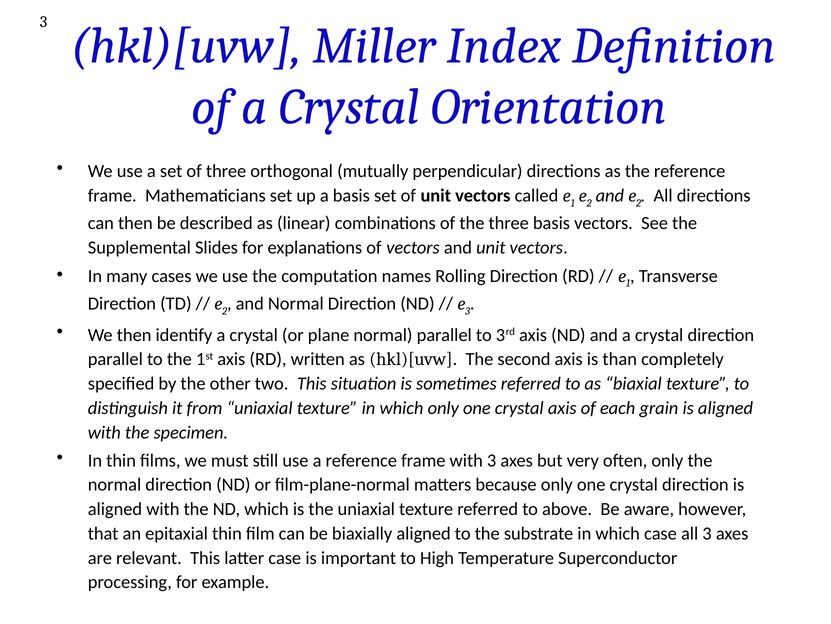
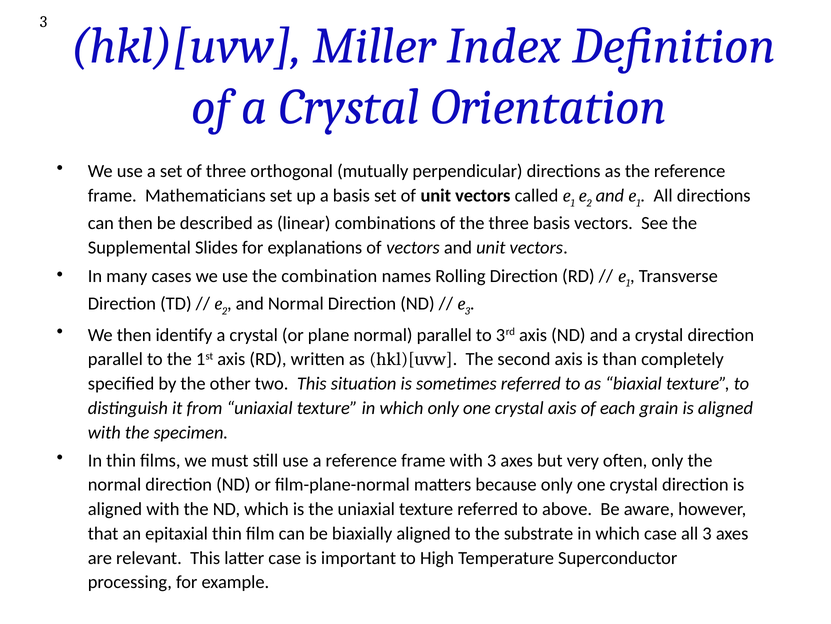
2: 2 -> 1 (638, 203)
computation: computation -> combination (329, 276)
